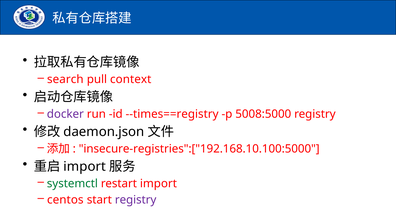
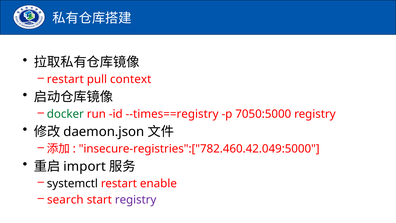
search: search -> restart (65, 79)
docker colour: purple -> green (65, 114)
5008:5000: 5008:5000 -> 7050:5000 (263, 114)
insecure-registries":["192.168.10.100:5000: insecure-registries":["192.168.10.100:5000 -> insecure-registries":["782.460.42.049:5000 (199, 149)
systemctl colour: green -> black (72, 183)
restart import: import -> enable (158, 183)
centos: centos -> search (65, 200)
